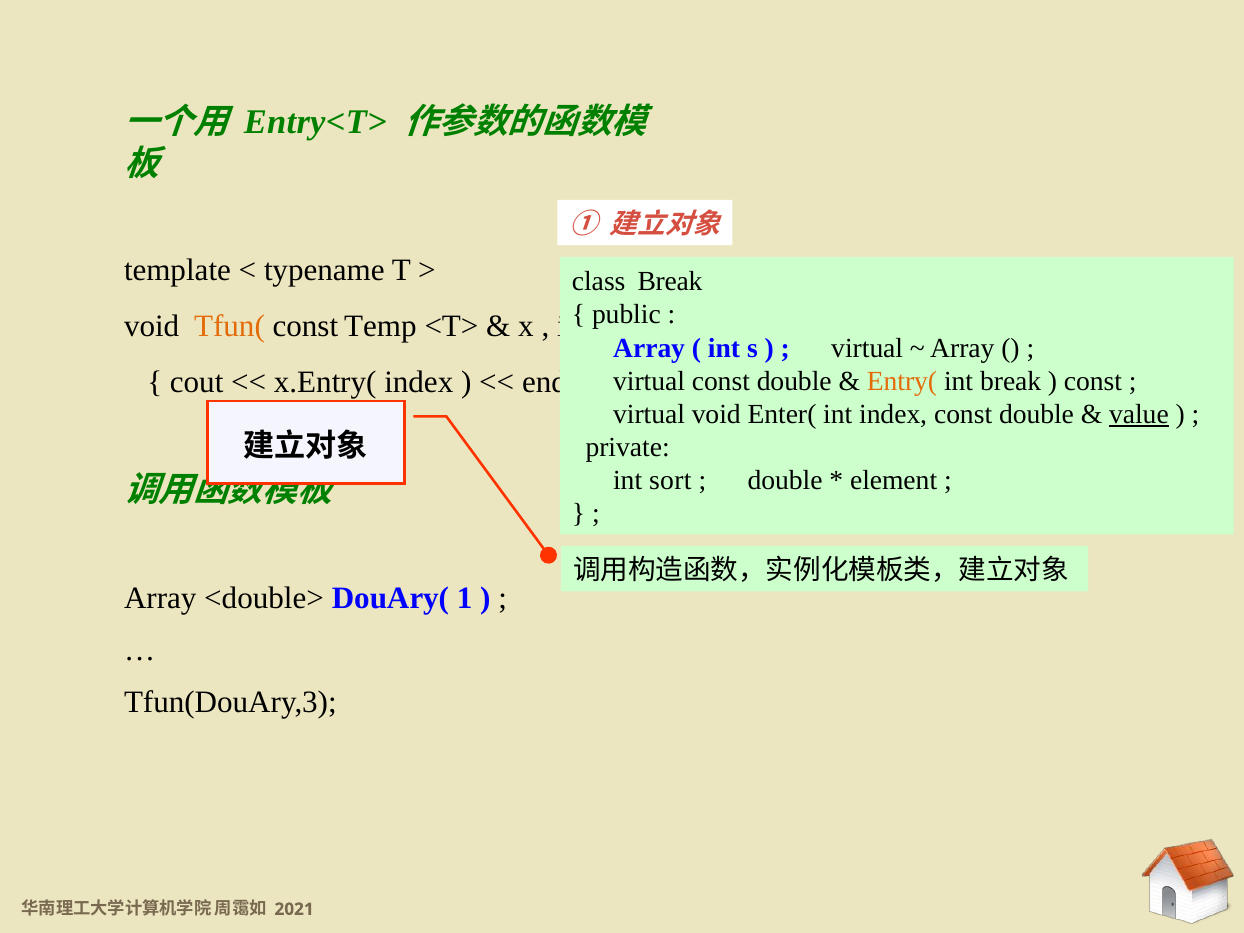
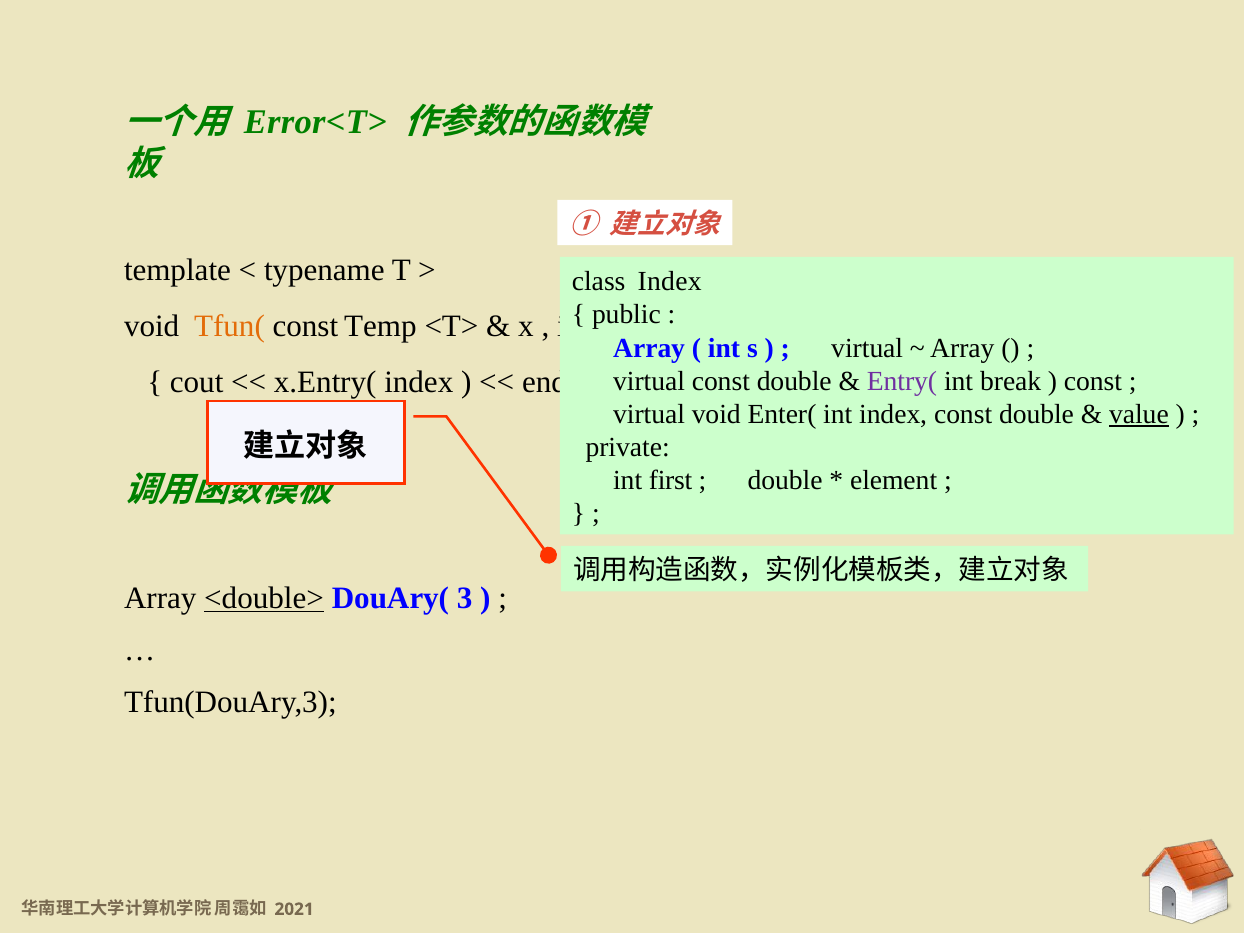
Entry<T>: Entry<T> -> Error<T> (315, 123)
class Break: Break -> Index (670, 282)
Entry( colour: orange -> purple (902, 381)
sort: sort -> first (671, 481)
<double> underline: none -> present (264, 598)
1: 1 -> 3 (465, 598)
